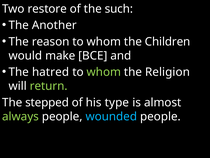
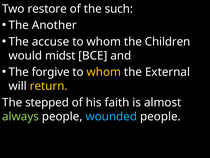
reason: reason -> accuse (51, 42)
make: make -> midst (60, 56)
hatred: hatred -> forgive (51, 72)
whom colour: light green -> yellow (104, 72)
Religion: Religion -> External (168, 72)
return colour: light green -> yellow (49, 86)
type: type -> faith (117, 102)
